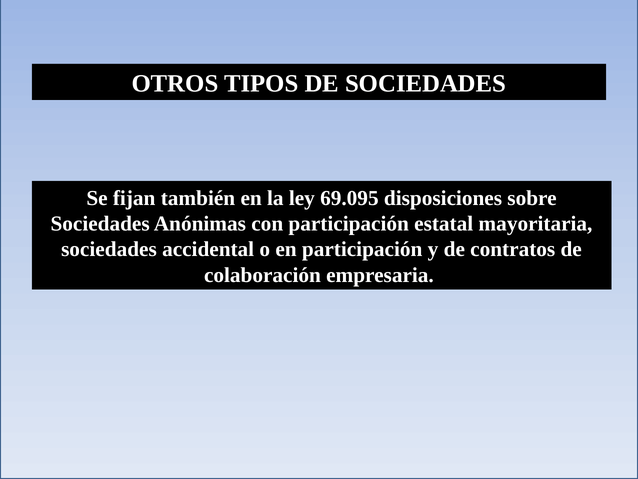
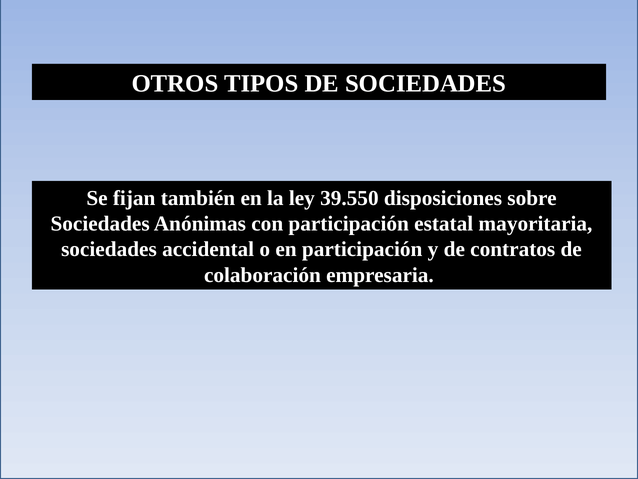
69.095: 69.095 -> 39.550 (349, 198)
